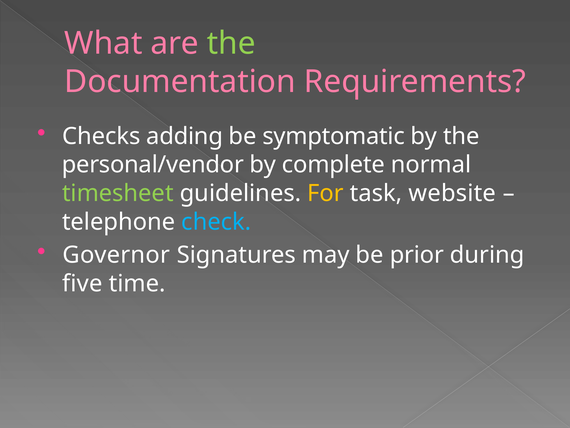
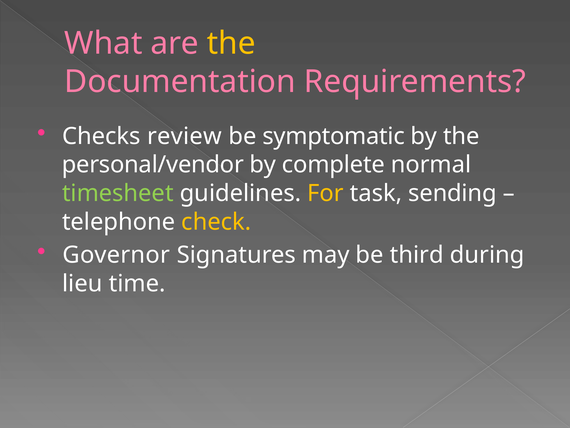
the colour: light green -> yellow (231, 43)
adding: adding -> review (184, 136)
website: website -> sending (452, 193)
check colour: light blue -> yellow (216, 222)
prior: prior -> third (417, 255)
five: five -> lieu (82, 283)
